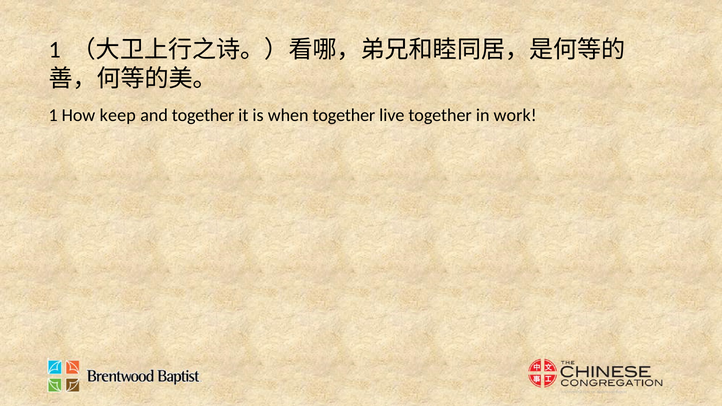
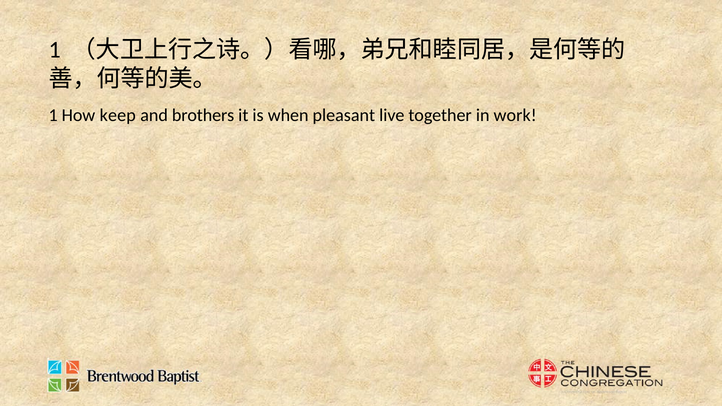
and together: together -> brothers (203, 116)
when together: together -> pleasant (344, 116)
